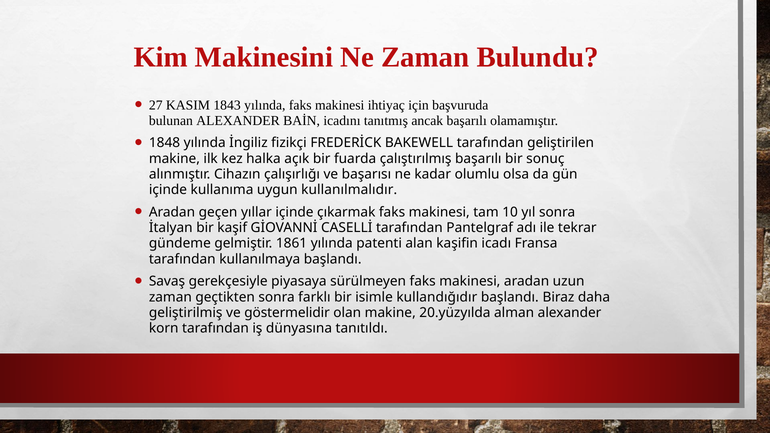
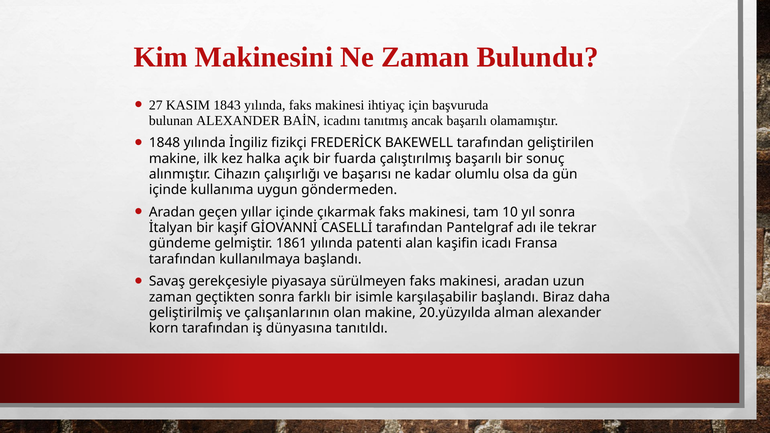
kullanılmalıdır: kullanılmalıdır -> göndermeden (349, 190)
kullandığıdır: kullandığıdır -> karşılaşabilir (437, 297)
göstermelidir: göstermelidir -> çalışanlarının (287, 313)
